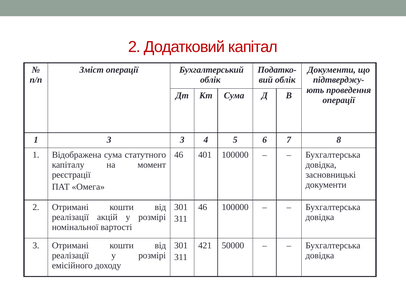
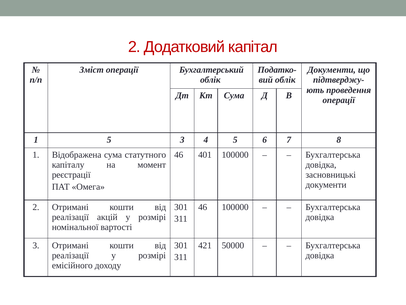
1 3: 3 -> 5 (109, 140)
